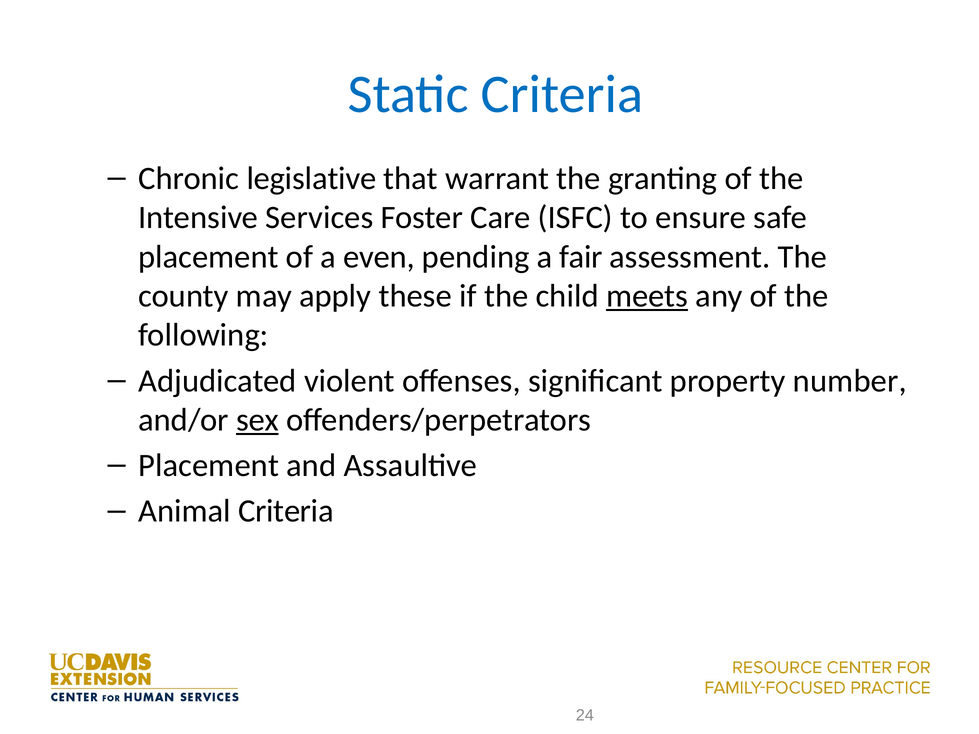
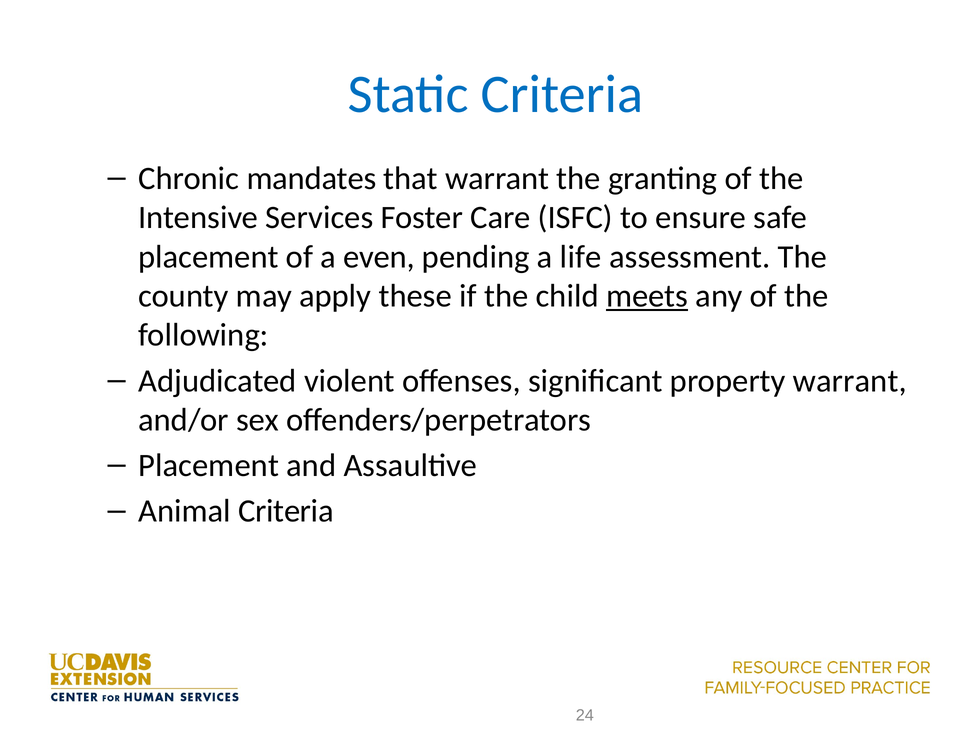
legislative: legislative -> mandates (311, 179)
fair: fair -> life (581, 257)
property number: number -> warrant (850, 381)
sex underline: present -> none (258, 420)
